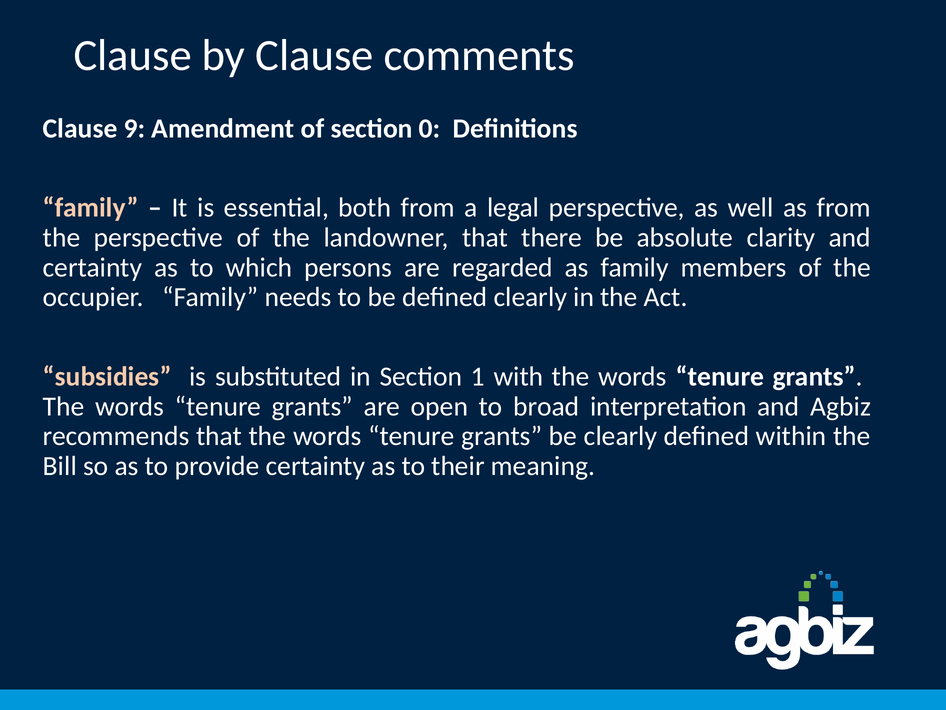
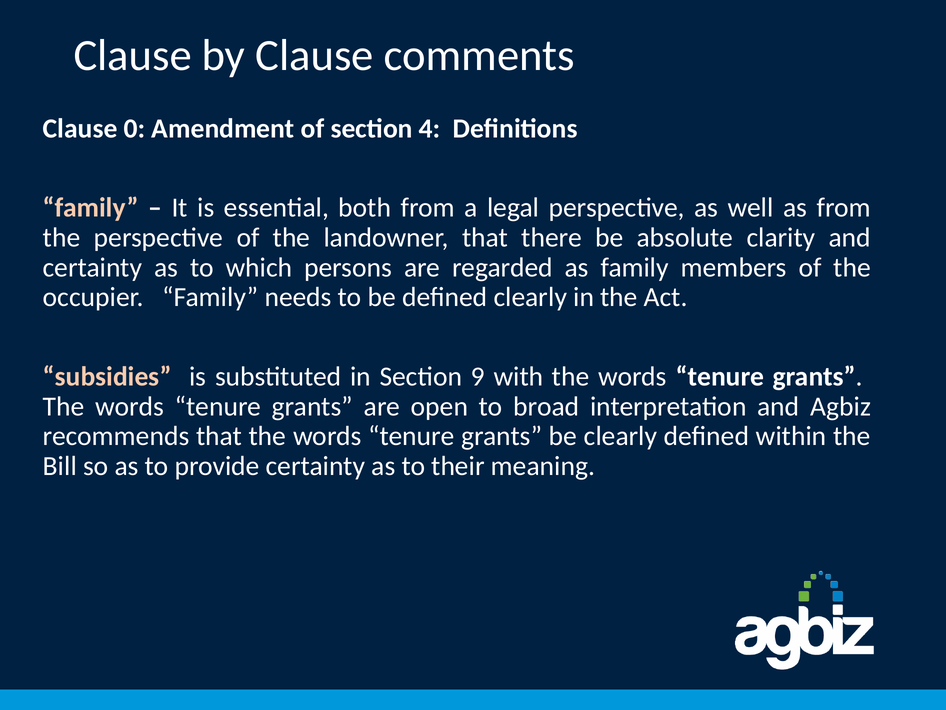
9: 9 -> 0 (135, 128)
0: 0 -> 4 (430, 128)
1: 1 -> 9 (478, 376)
